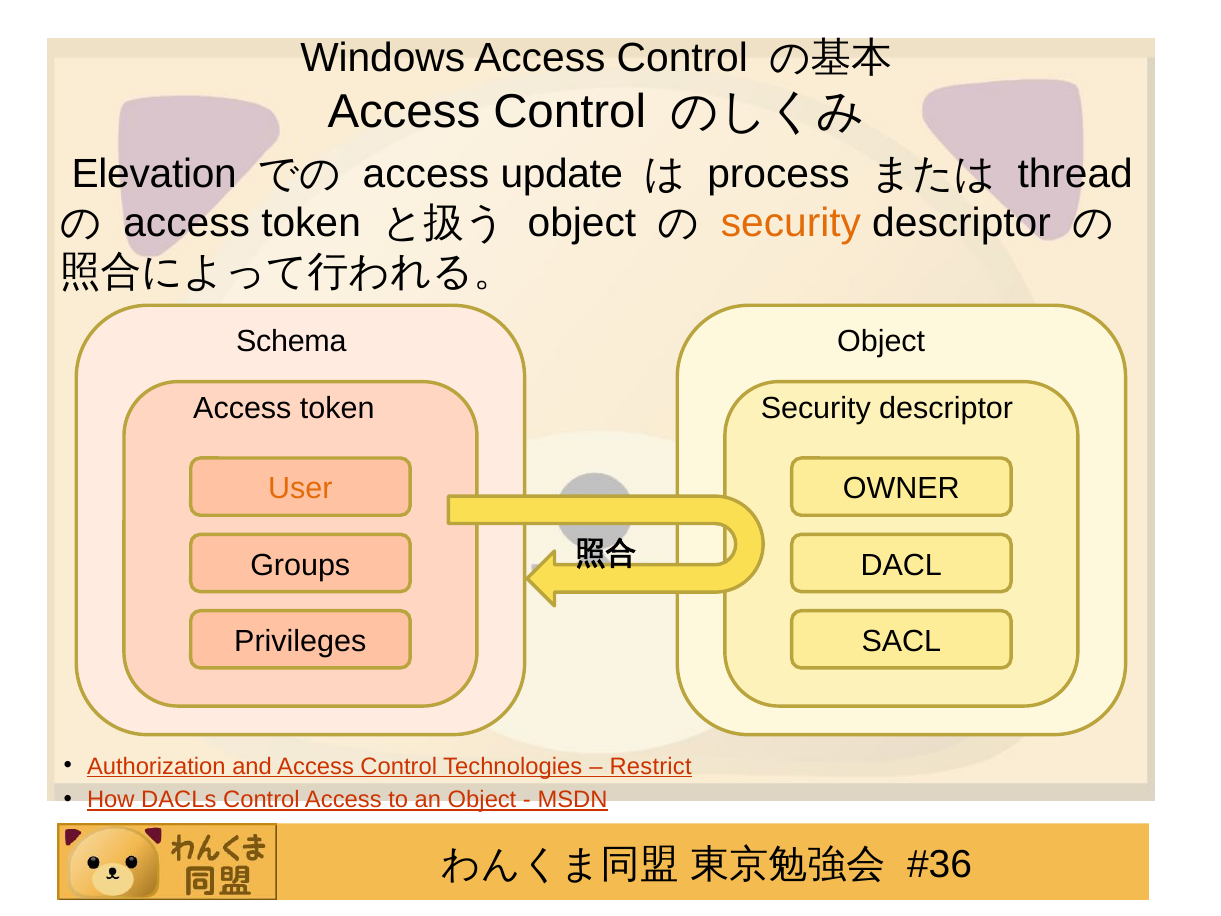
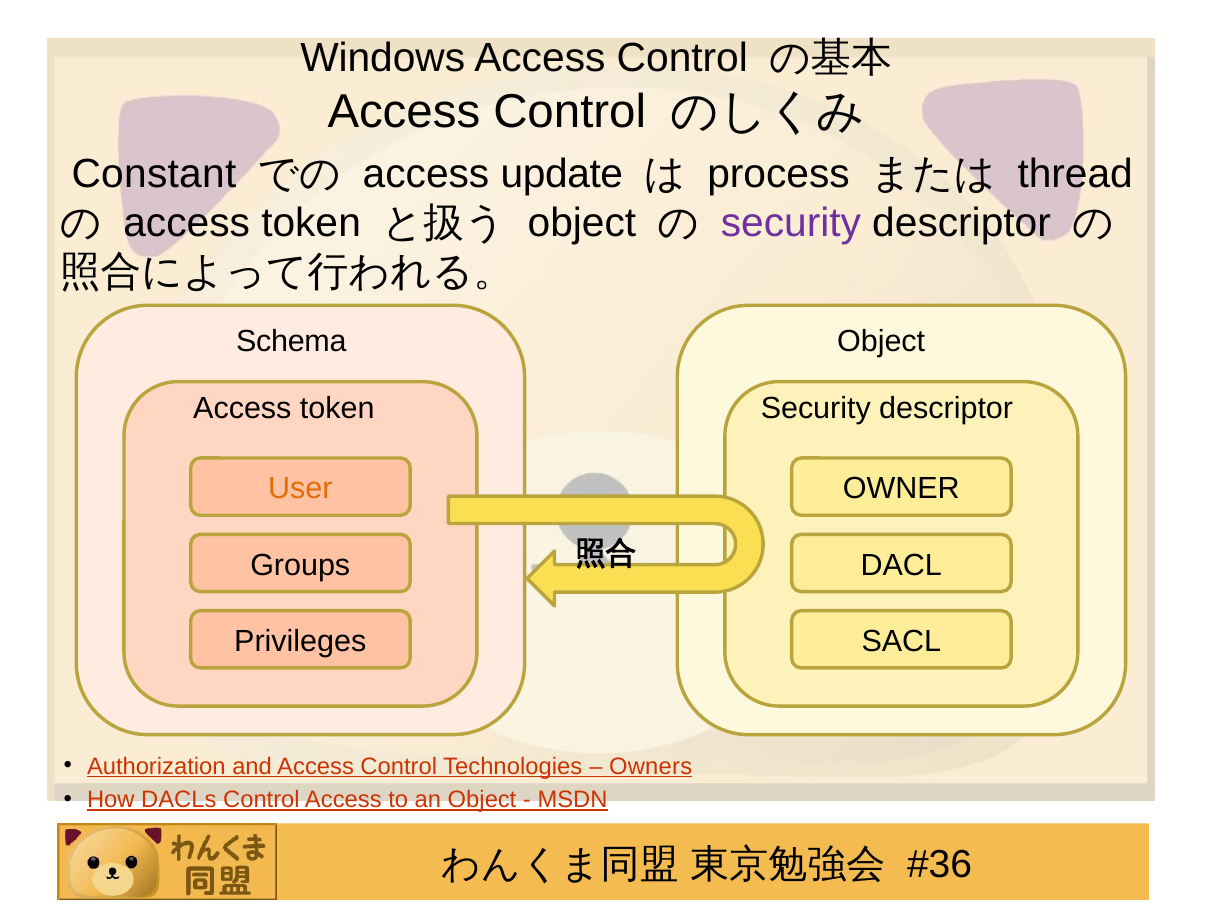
Elevation: Elevation -> Constant (154, 174)
security colour: orange -> purple (791, 223)
Restrict: Restrict -> Owners (651, 766)
